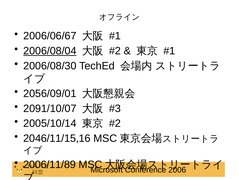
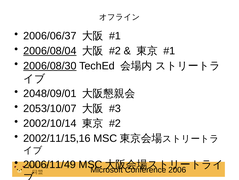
2006/06/67: 2006/06/67 -> 2006/06/37 (50, 36)
2006/08/30 underline: none -> present (50, 66)
2056/09/01: 2056/09/01 -> 2048/09/01 (50, 93)
2091/10/07: 2091/10/07 -> 2053/10/07 (50, 108)
2005/10/14: 2005/10/14 -> 2002/10/14 (50, 123)
2046/11/15,16: 2046/11/15,16 -> 2002/11/15,16 (57, 138)
2006/11/89: 2006/11/89 -> 2006/11/49 (50, 164)
